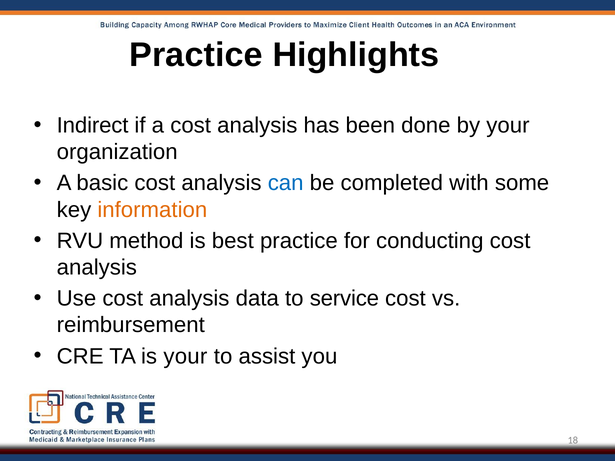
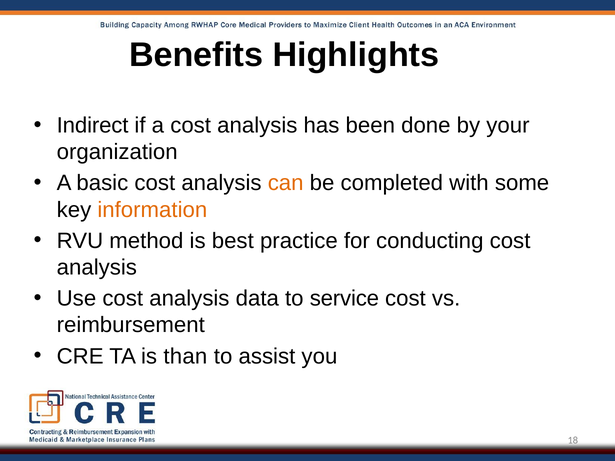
Practice: Practice -> Benefits (196, 55)
can colour: blue -> orange (286, 183)
is your: your -> than (185, 356)
